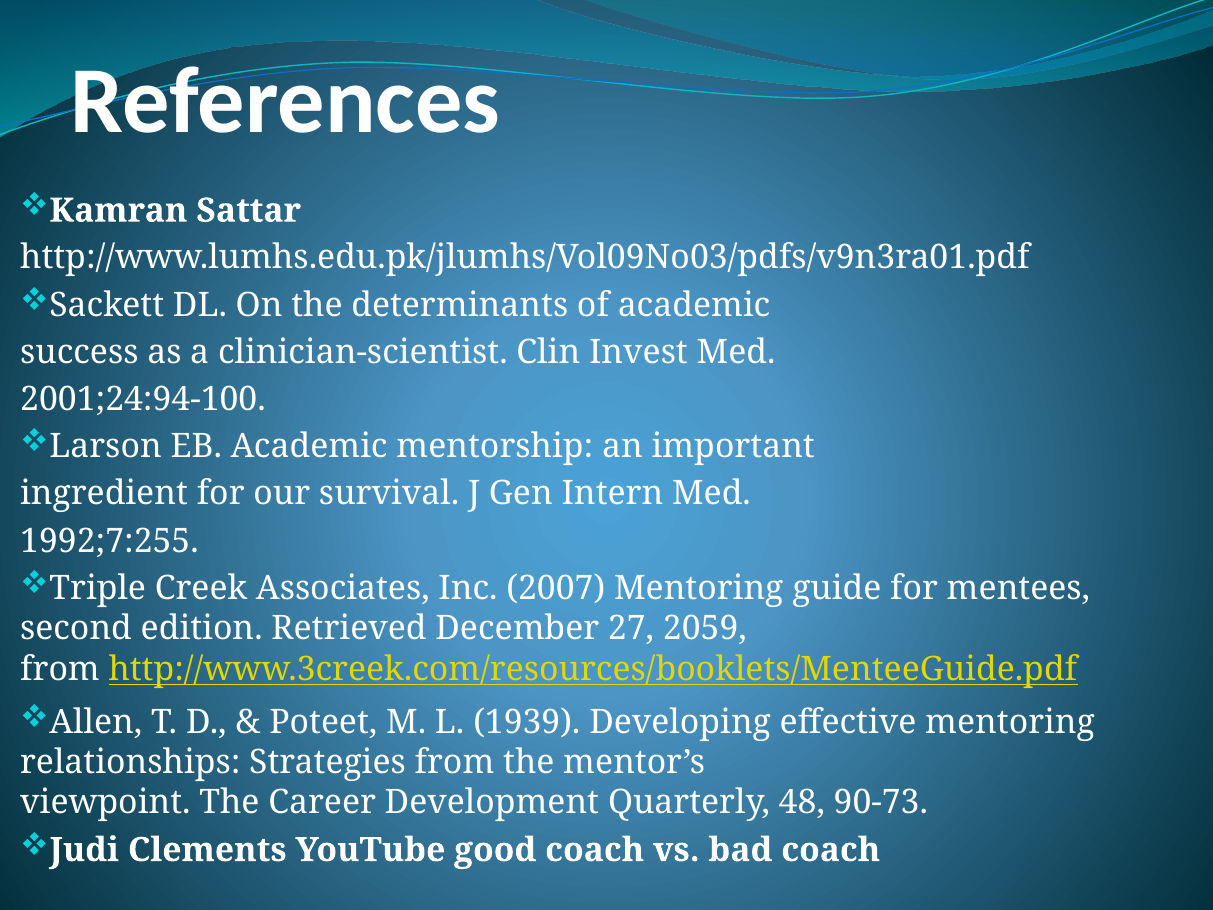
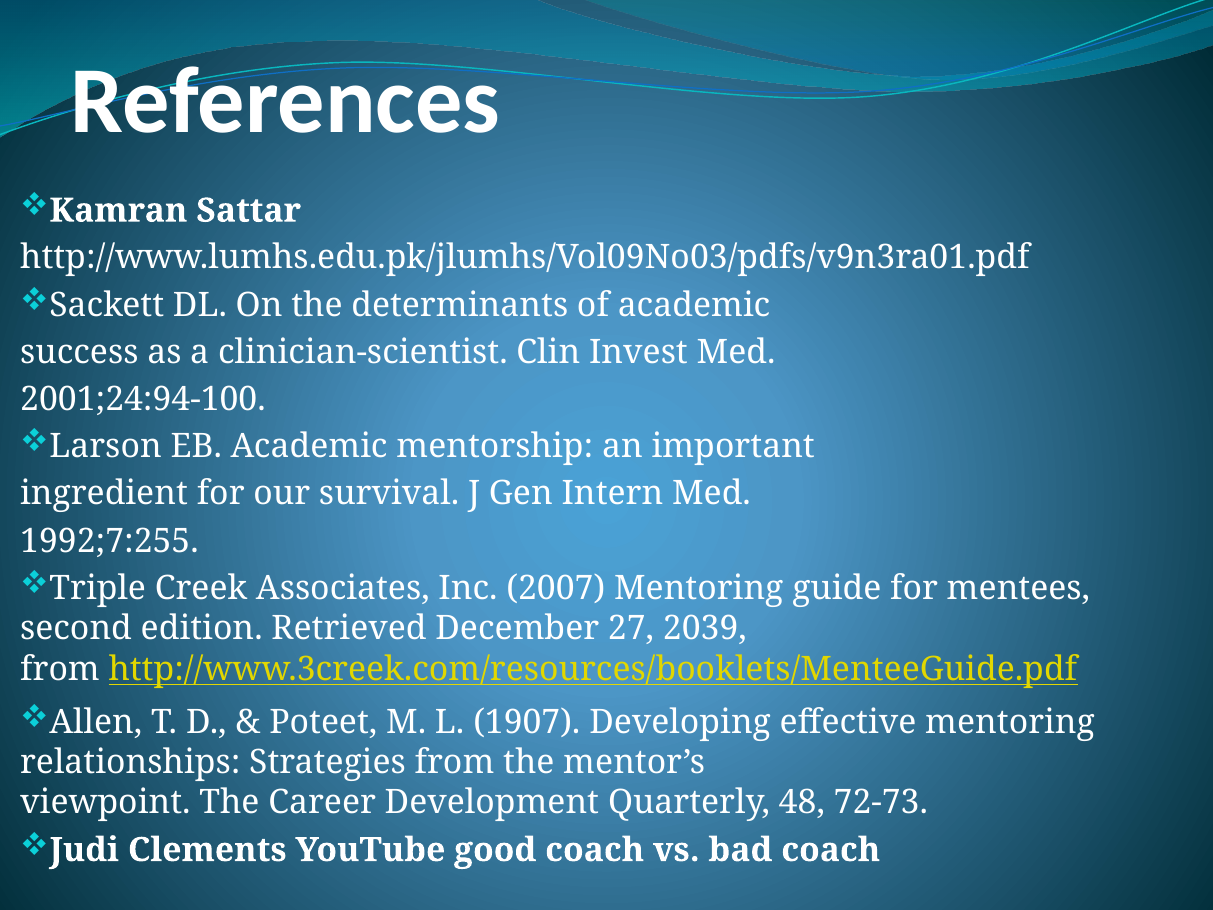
2059: 2059 -> 2039 (705, 628)
1939: 1939 -> 1907 (527, 722)
90-73: 90-73 -> 72-73 (881, 803)
